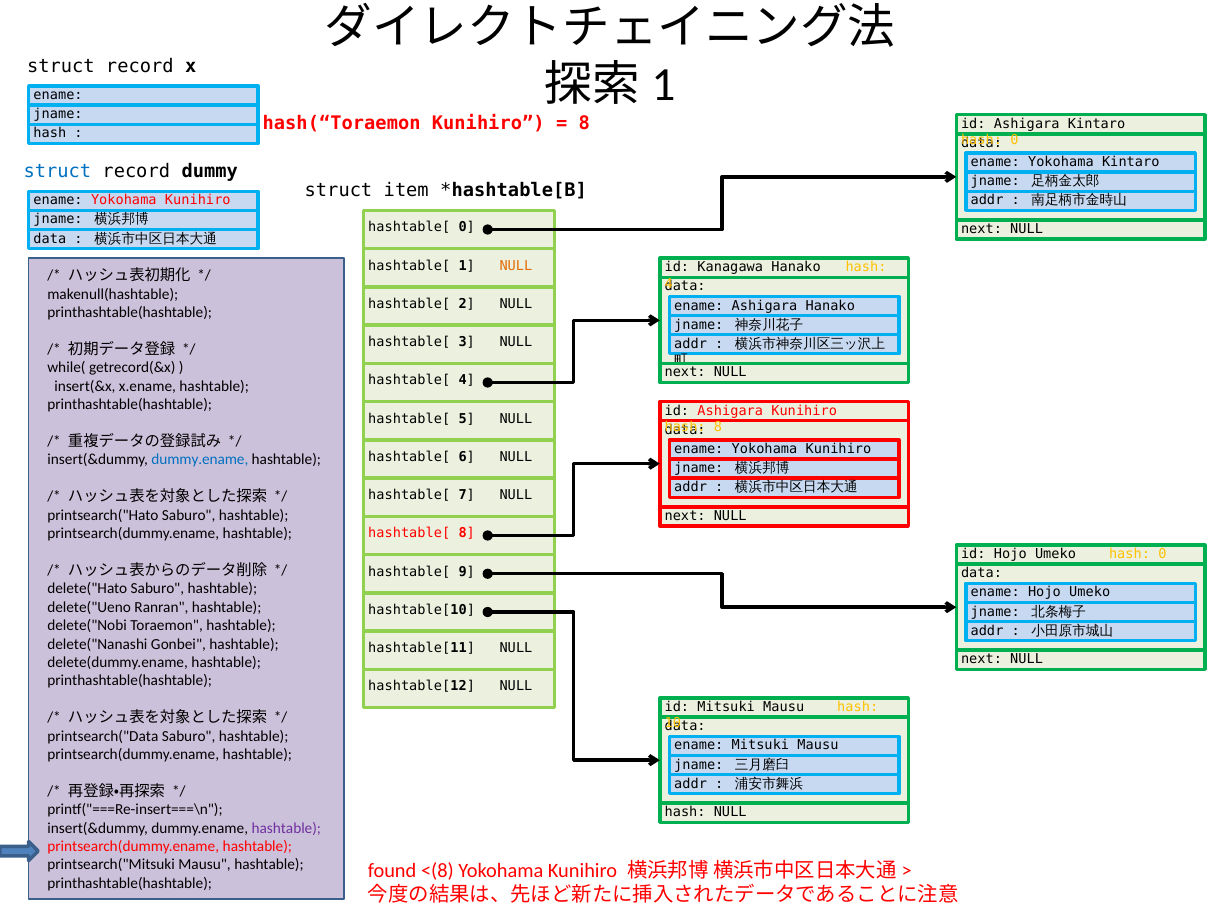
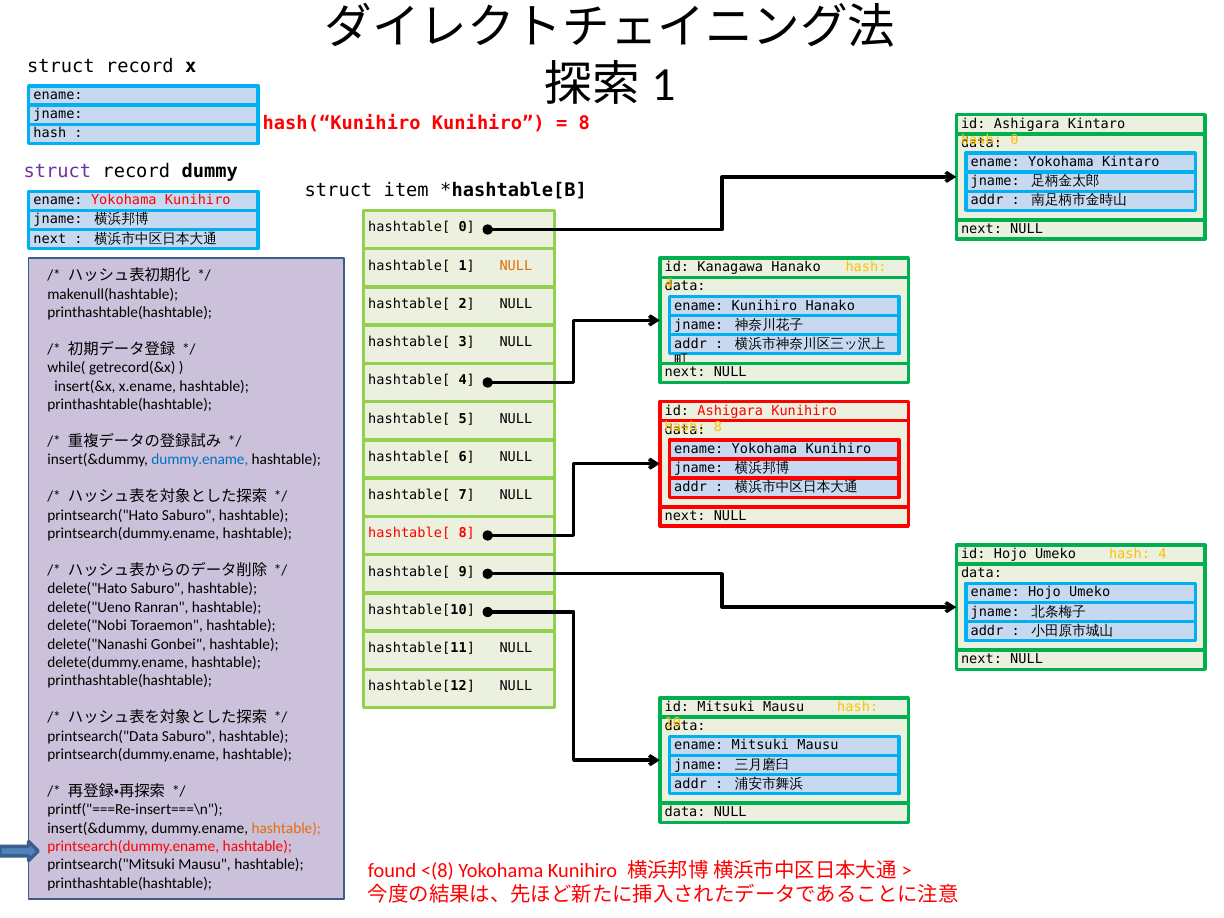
hash(“Toraemon: hash(“Toraemon -> hash(“Kunihiro (342, 124)
struct colour: blue -> purple (57, 172)
data: data -> next (50, 239)
ename Ashigara: Ashigara -> Kunihiro (764, 306)
Umeko hash 0: 0 -> 4 (1162, 554)
hash: hash -> data (685, 812)
hashtable colour: purple -> orange (286, 828)
